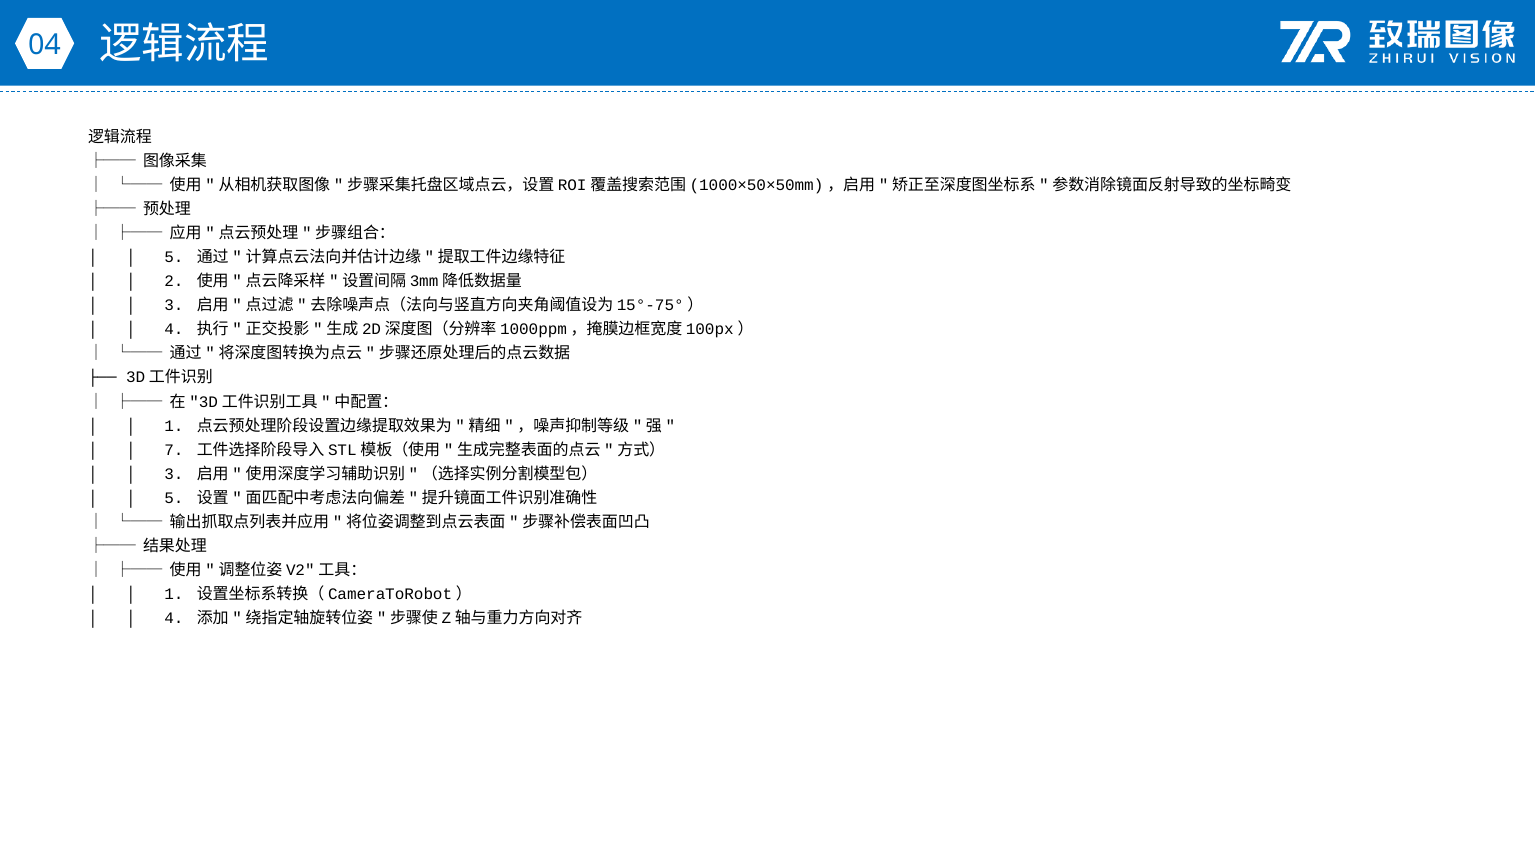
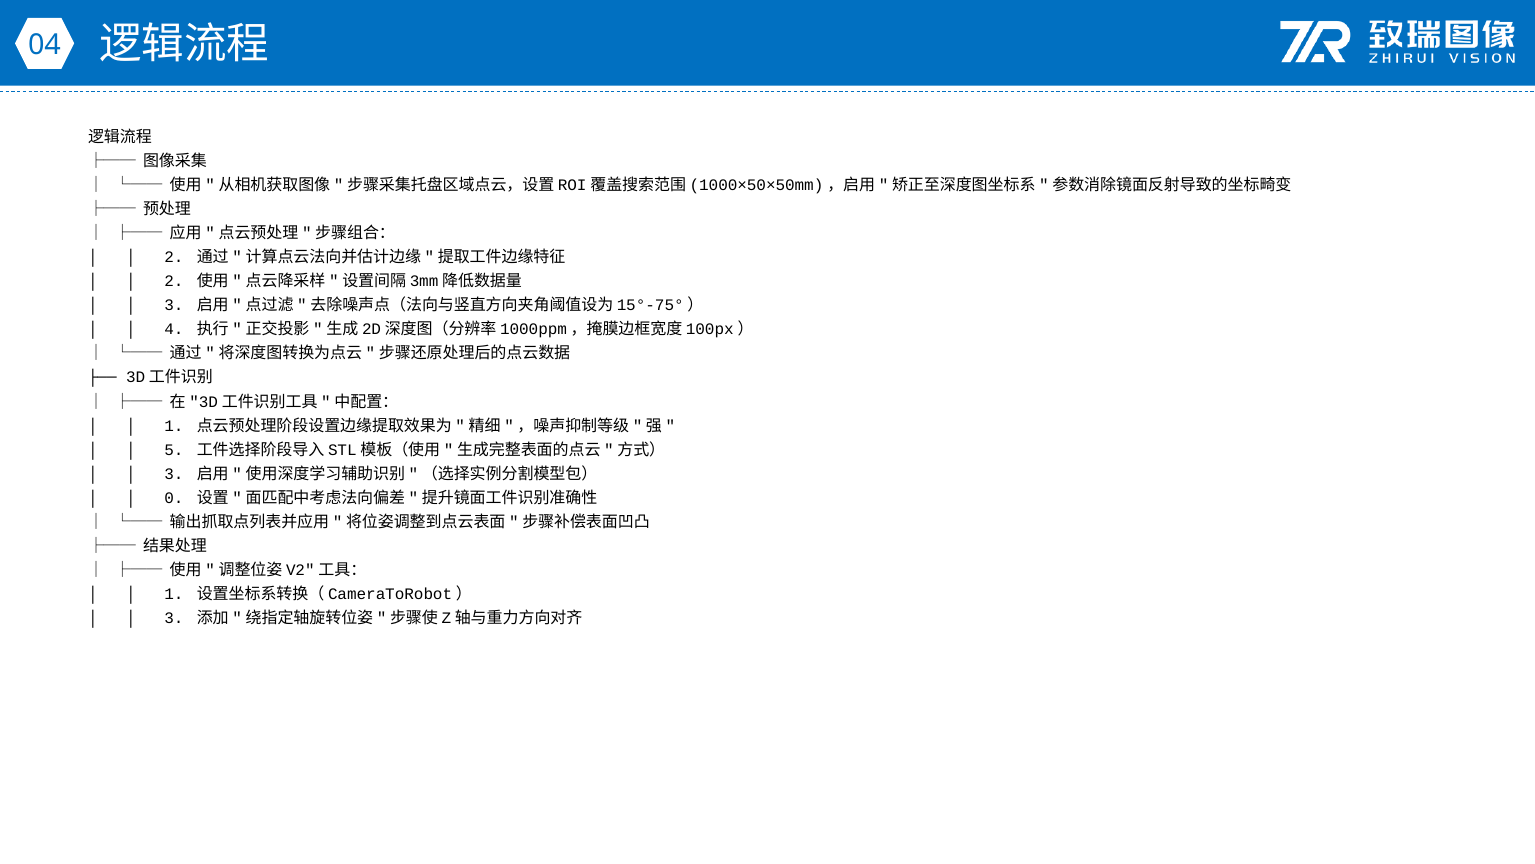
5: 5 -> 2 (174, 257)
7: 7 -> 5 (174, 450)
5: 5 -> 0 (174, 498)
4: 4 -> 3 (174, 618)
